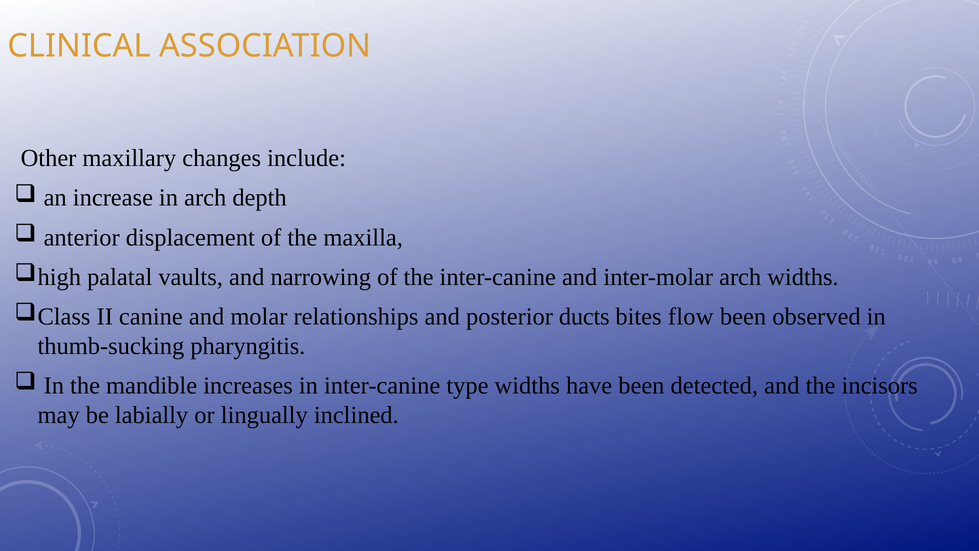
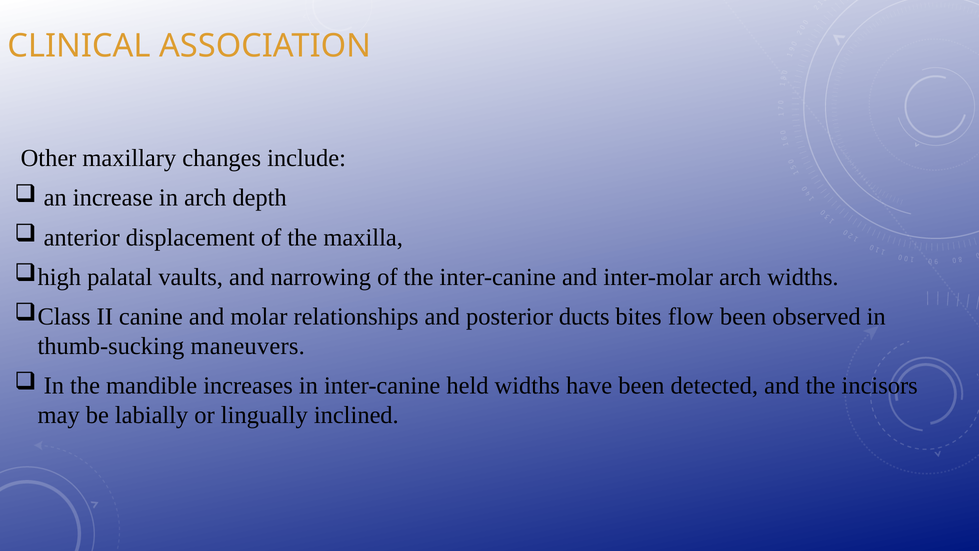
pharyngitis: pharyngitis -> maneuvers (248, 346)
type: type -> held (467, 385)
